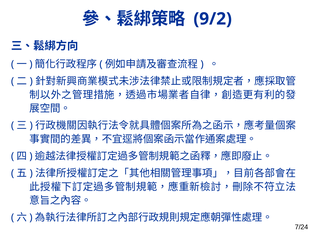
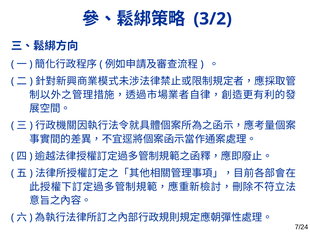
9/2: 9/2 -> 3/2 (213, 19)
